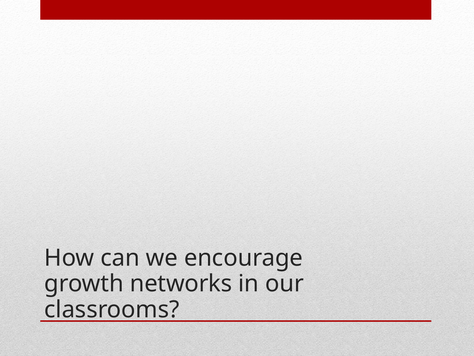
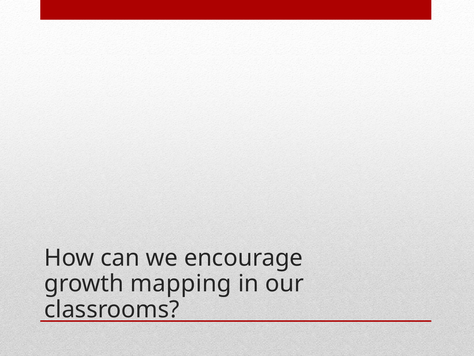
networks: networks -> mapping (181, 283)
